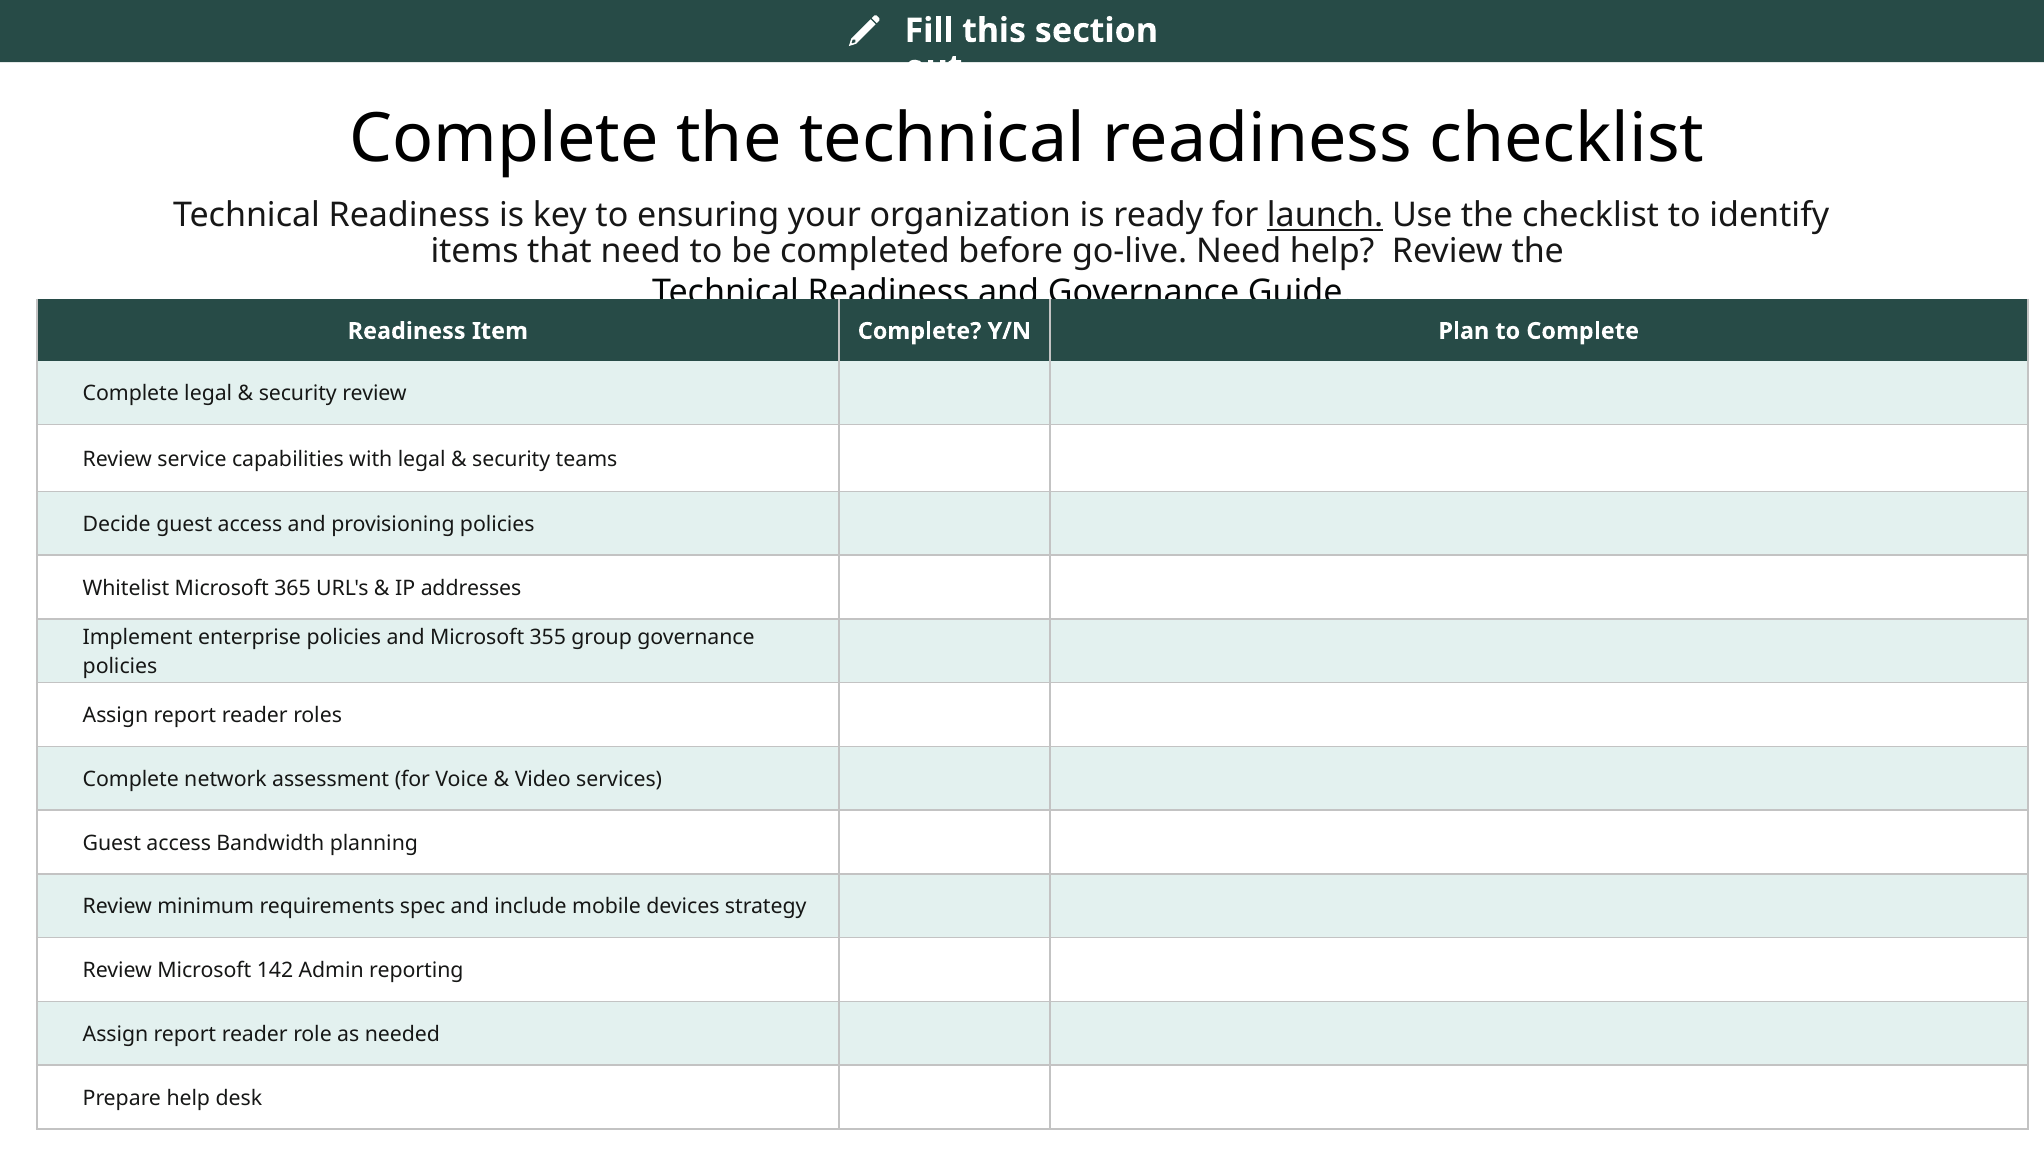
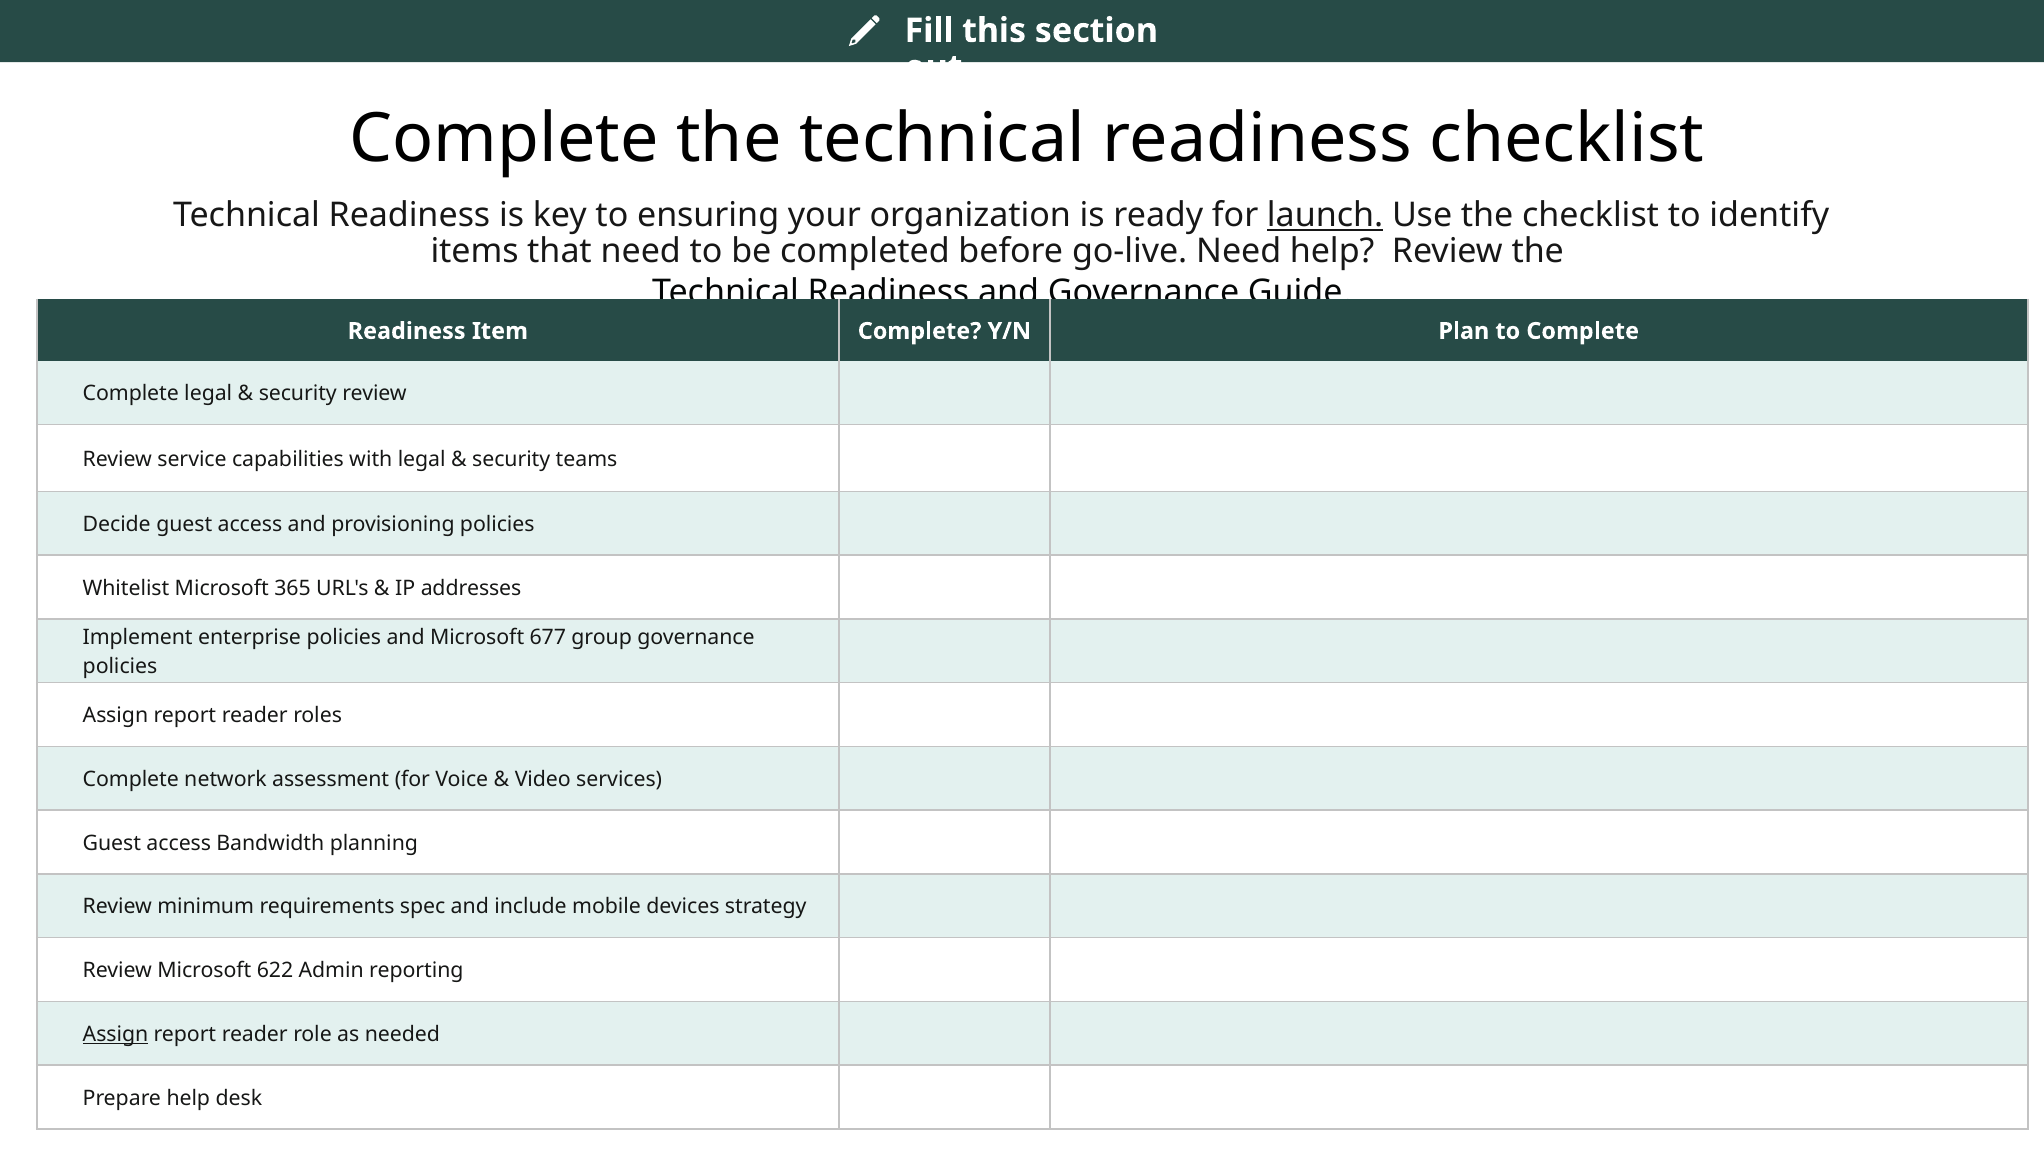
355: 355 -> 677 (548, 637)
142: 142 -> 622 (275, 970)
Assign underline: none -> present (116, 1034)
